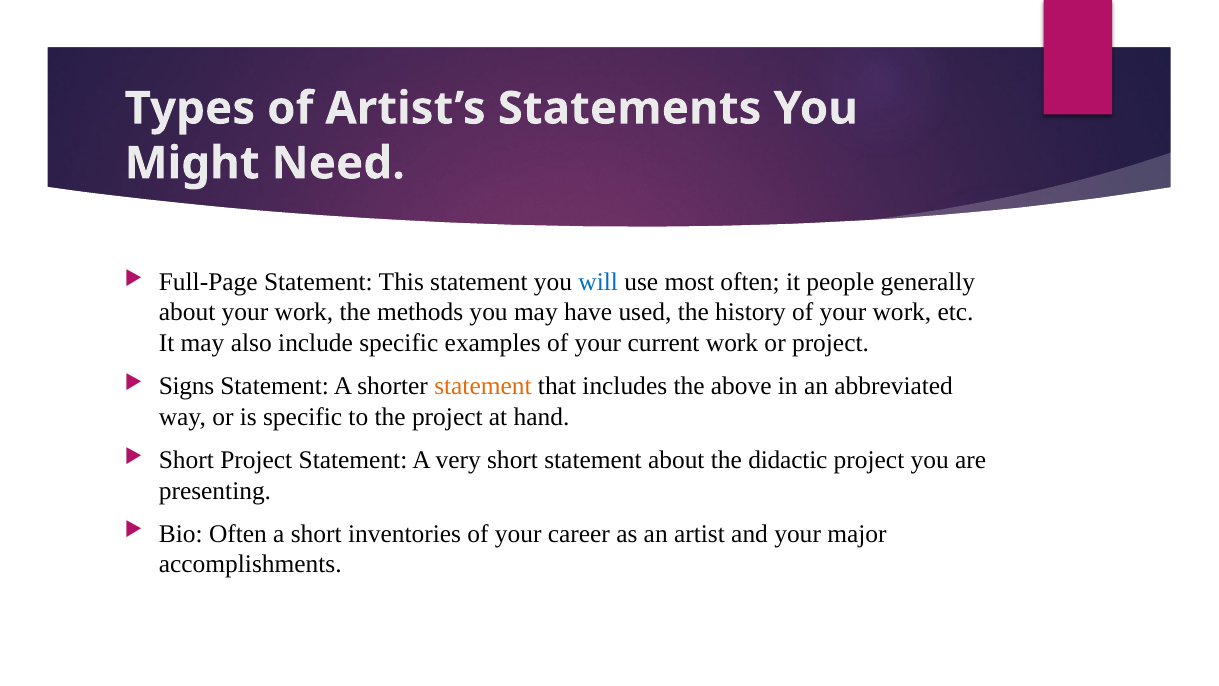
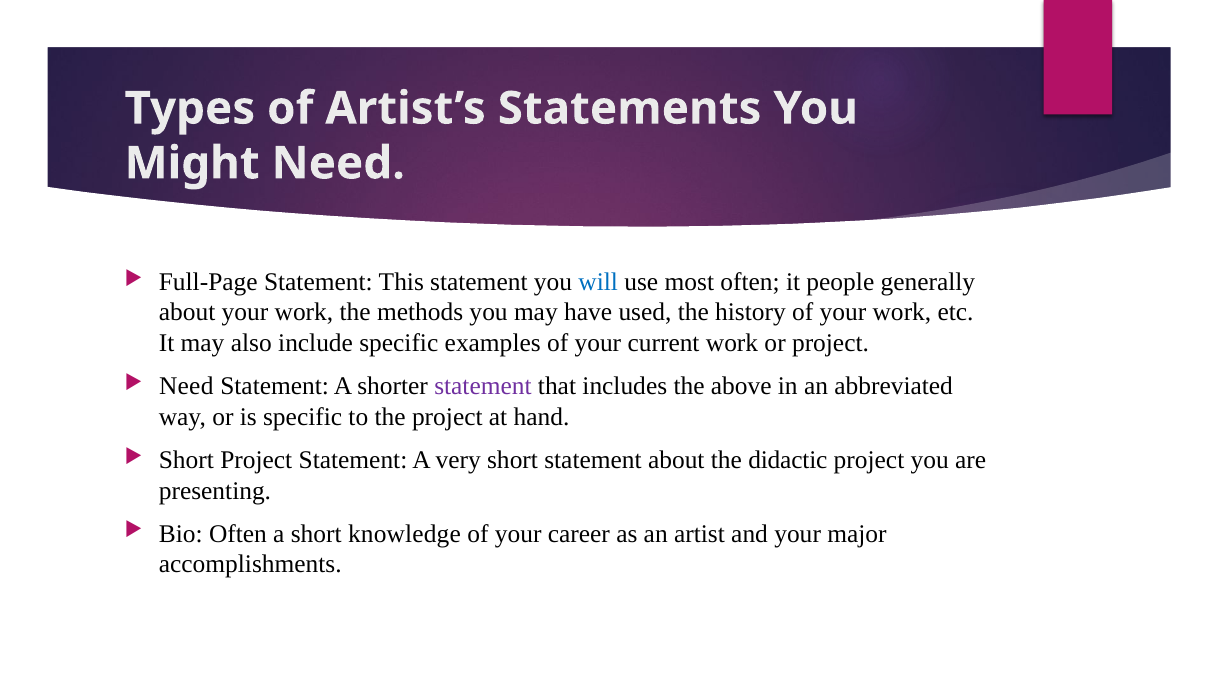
Signs: Signs -> Need (186, 386)
statement colour: orange -> purple (483, 386)
inventories: inventories -> knowledge (404, 534)
